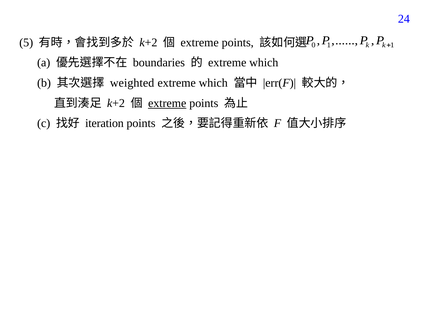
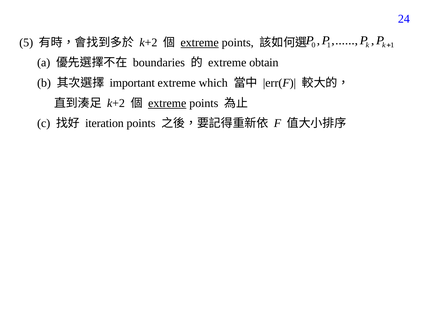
extreme underline: none -> present (200, 42)
which: which -> obtain (264, 63)
weighted: weighted -> important (132, 83)
